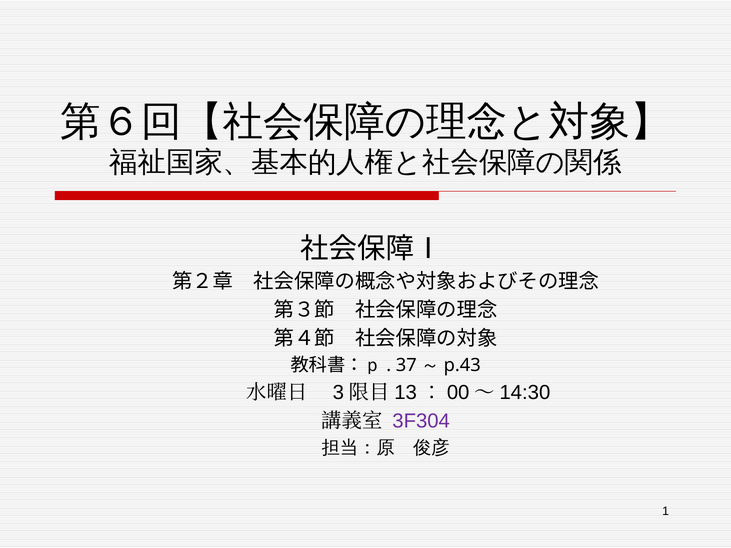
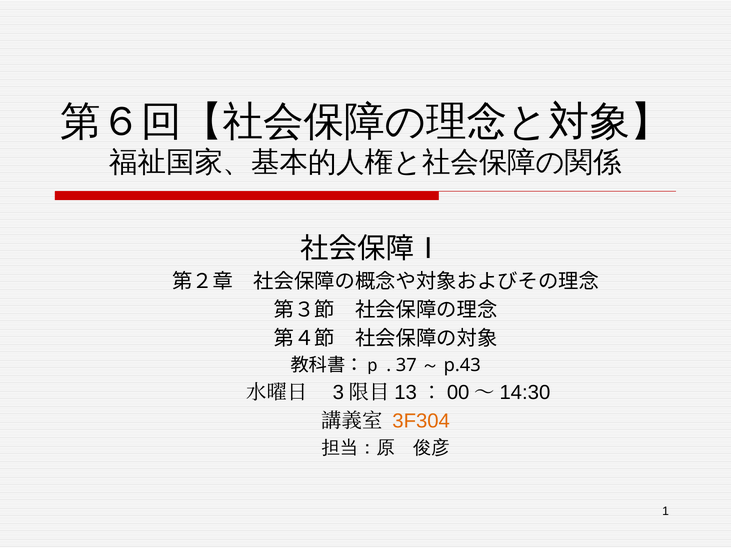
3F304 colour: purple -> orange (421, 421)
